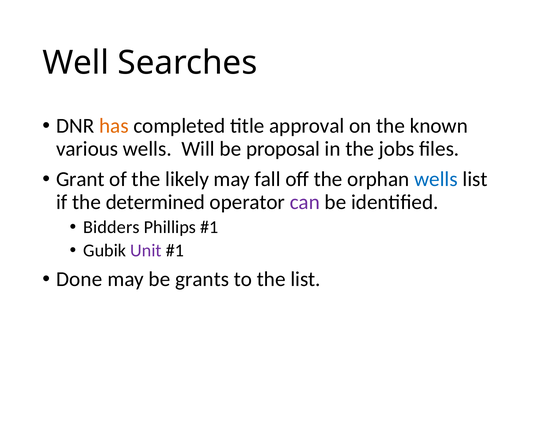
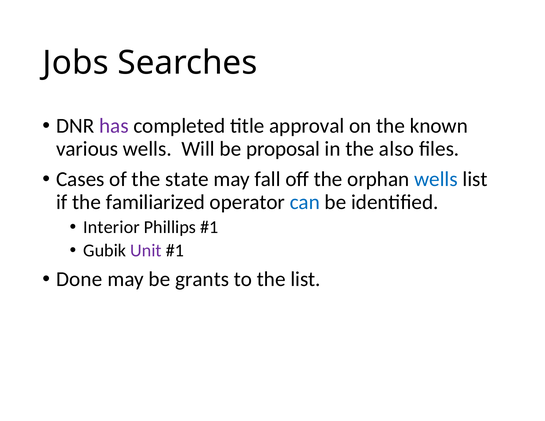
Well: Well -> Jobs (76, 63)
has colour: orange -> purple (114, 126)
jobs: jobs -> also (397, 149)
Grant: Grant -> Cases (80, 179)
likely: likely -> state (187, 179)
determined: determined -> familiarized (155, 202)
can colour: purple -> blue (305, 202)
Bidders: Bidders -> Interior (111, 227)
